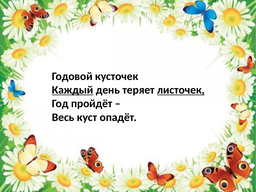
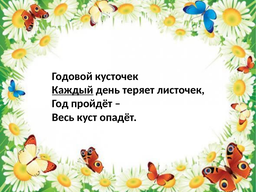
листочек underline: present -> none (181, 90)
